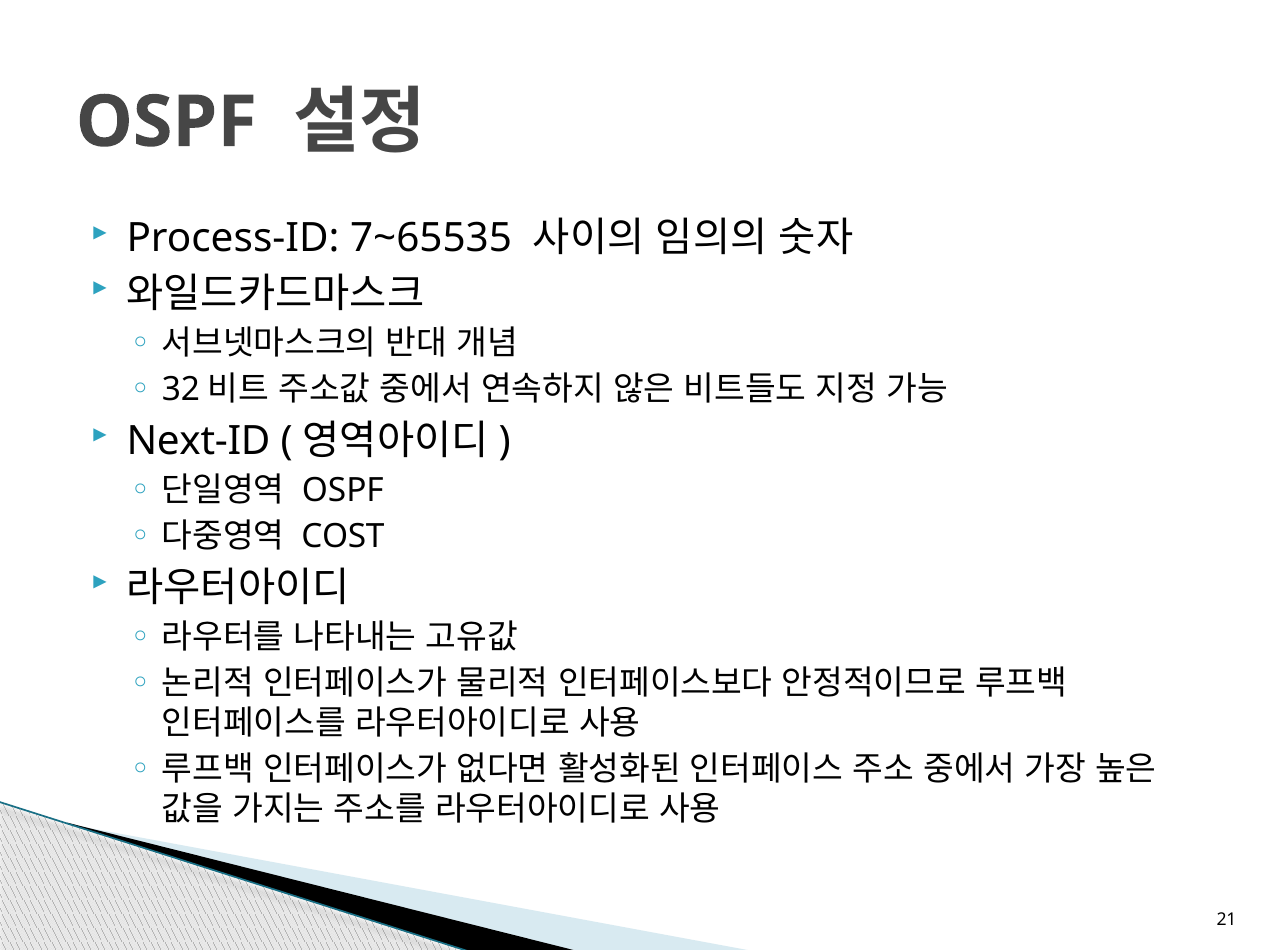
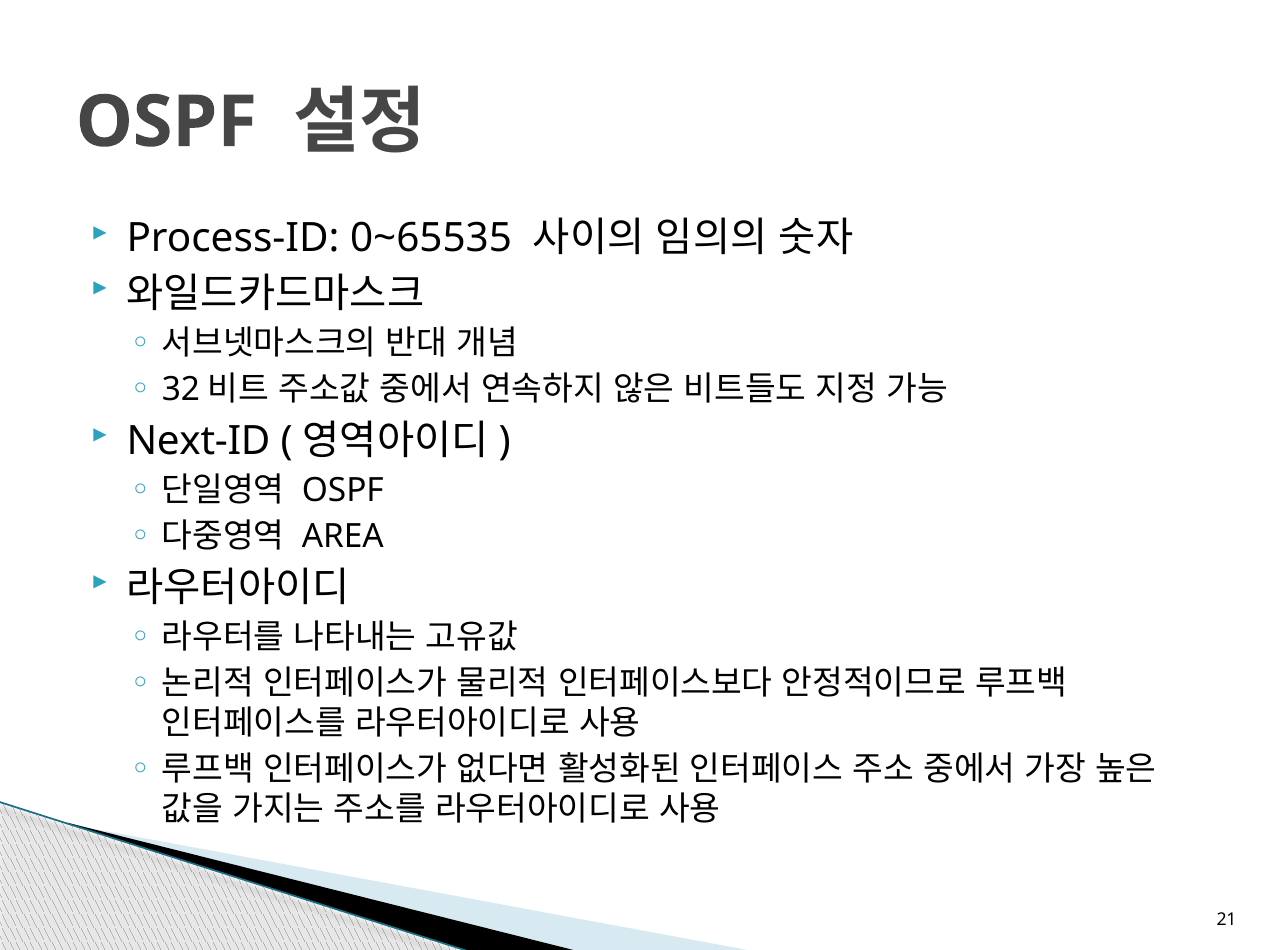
7~65535: 7~65535 -> 0~65535 (431, 239)
COST: COST -> AREA (343, 537)
